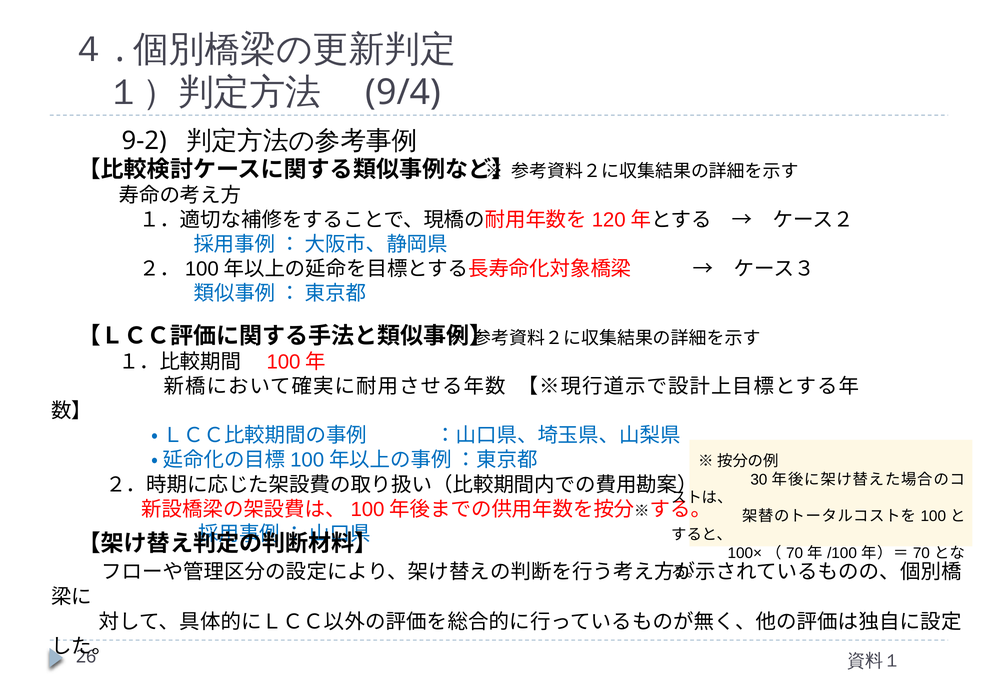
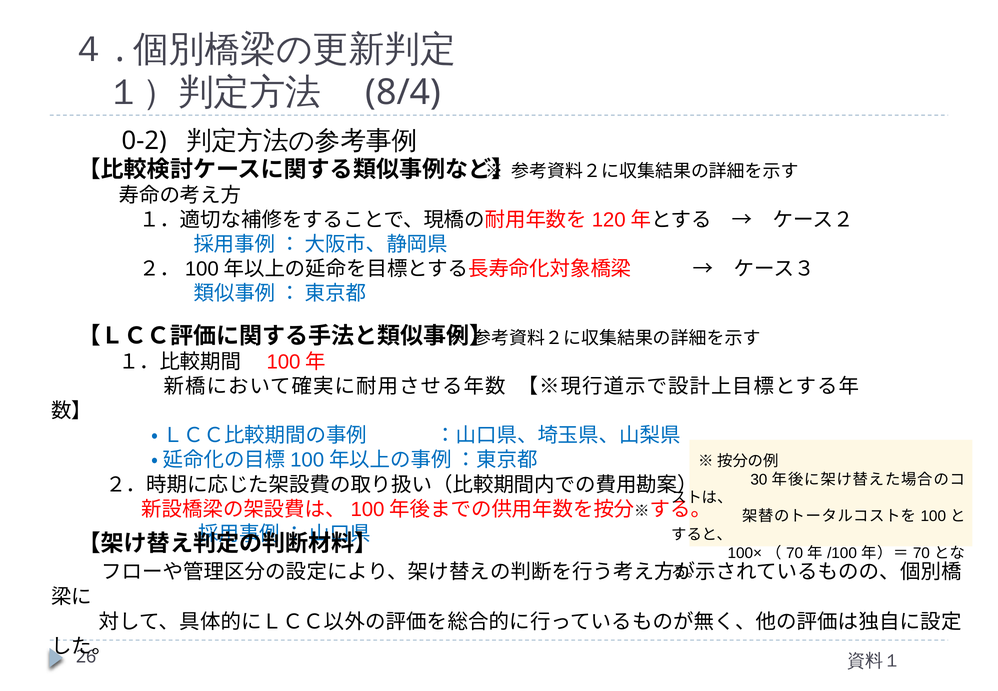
9/4: 9/4 -> 8/4 (403, 93)
9-2: 9-2 -> 0-2 (144, 141)
